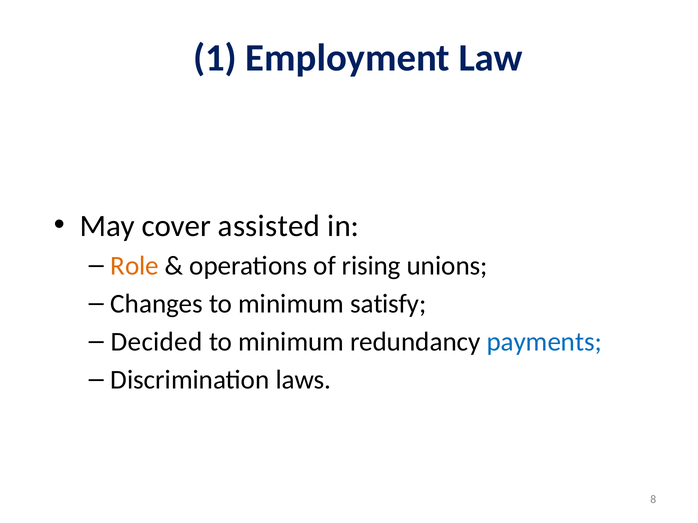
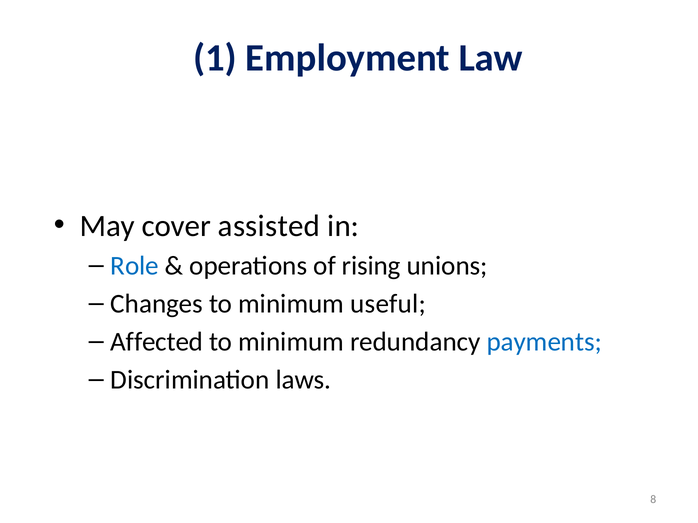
Role colour: orange -> blue (135, 266)
satisfy: satisfy -> useful (388, 304)
Decided: Decided -> Affected (157, 342)
